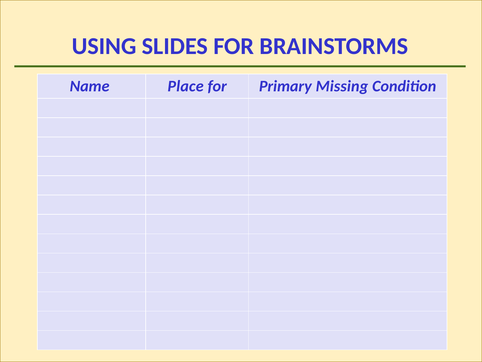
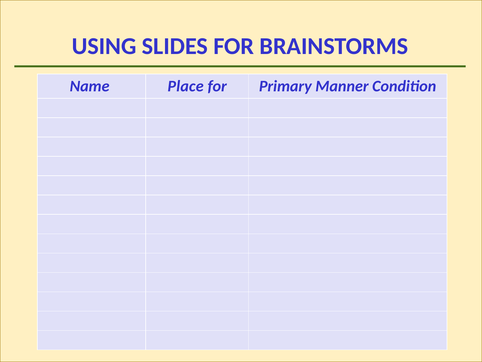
Missing: Missing -> Manner (342, 86)
